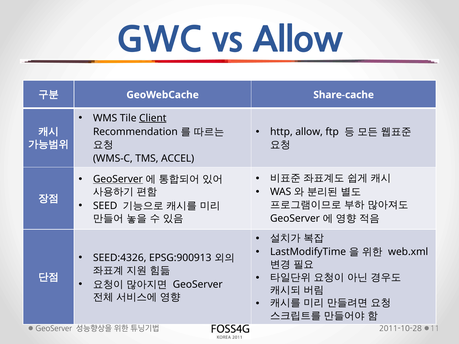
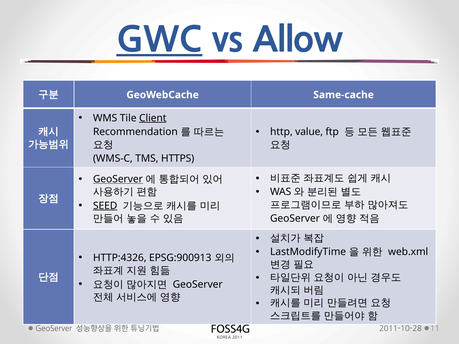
GWC underline: none -> present (159, 40)
Share-cache: Share-cache -> Same-cache (344, 95)
http allow: allow -> value (309, 132)
ACCEL: ACCEL -> HTTPS (178, 159)
SEED underline: none -> present (105, 206)
SEED:4326: SEED:4326 -> HTTP:4326 (120, 258)
